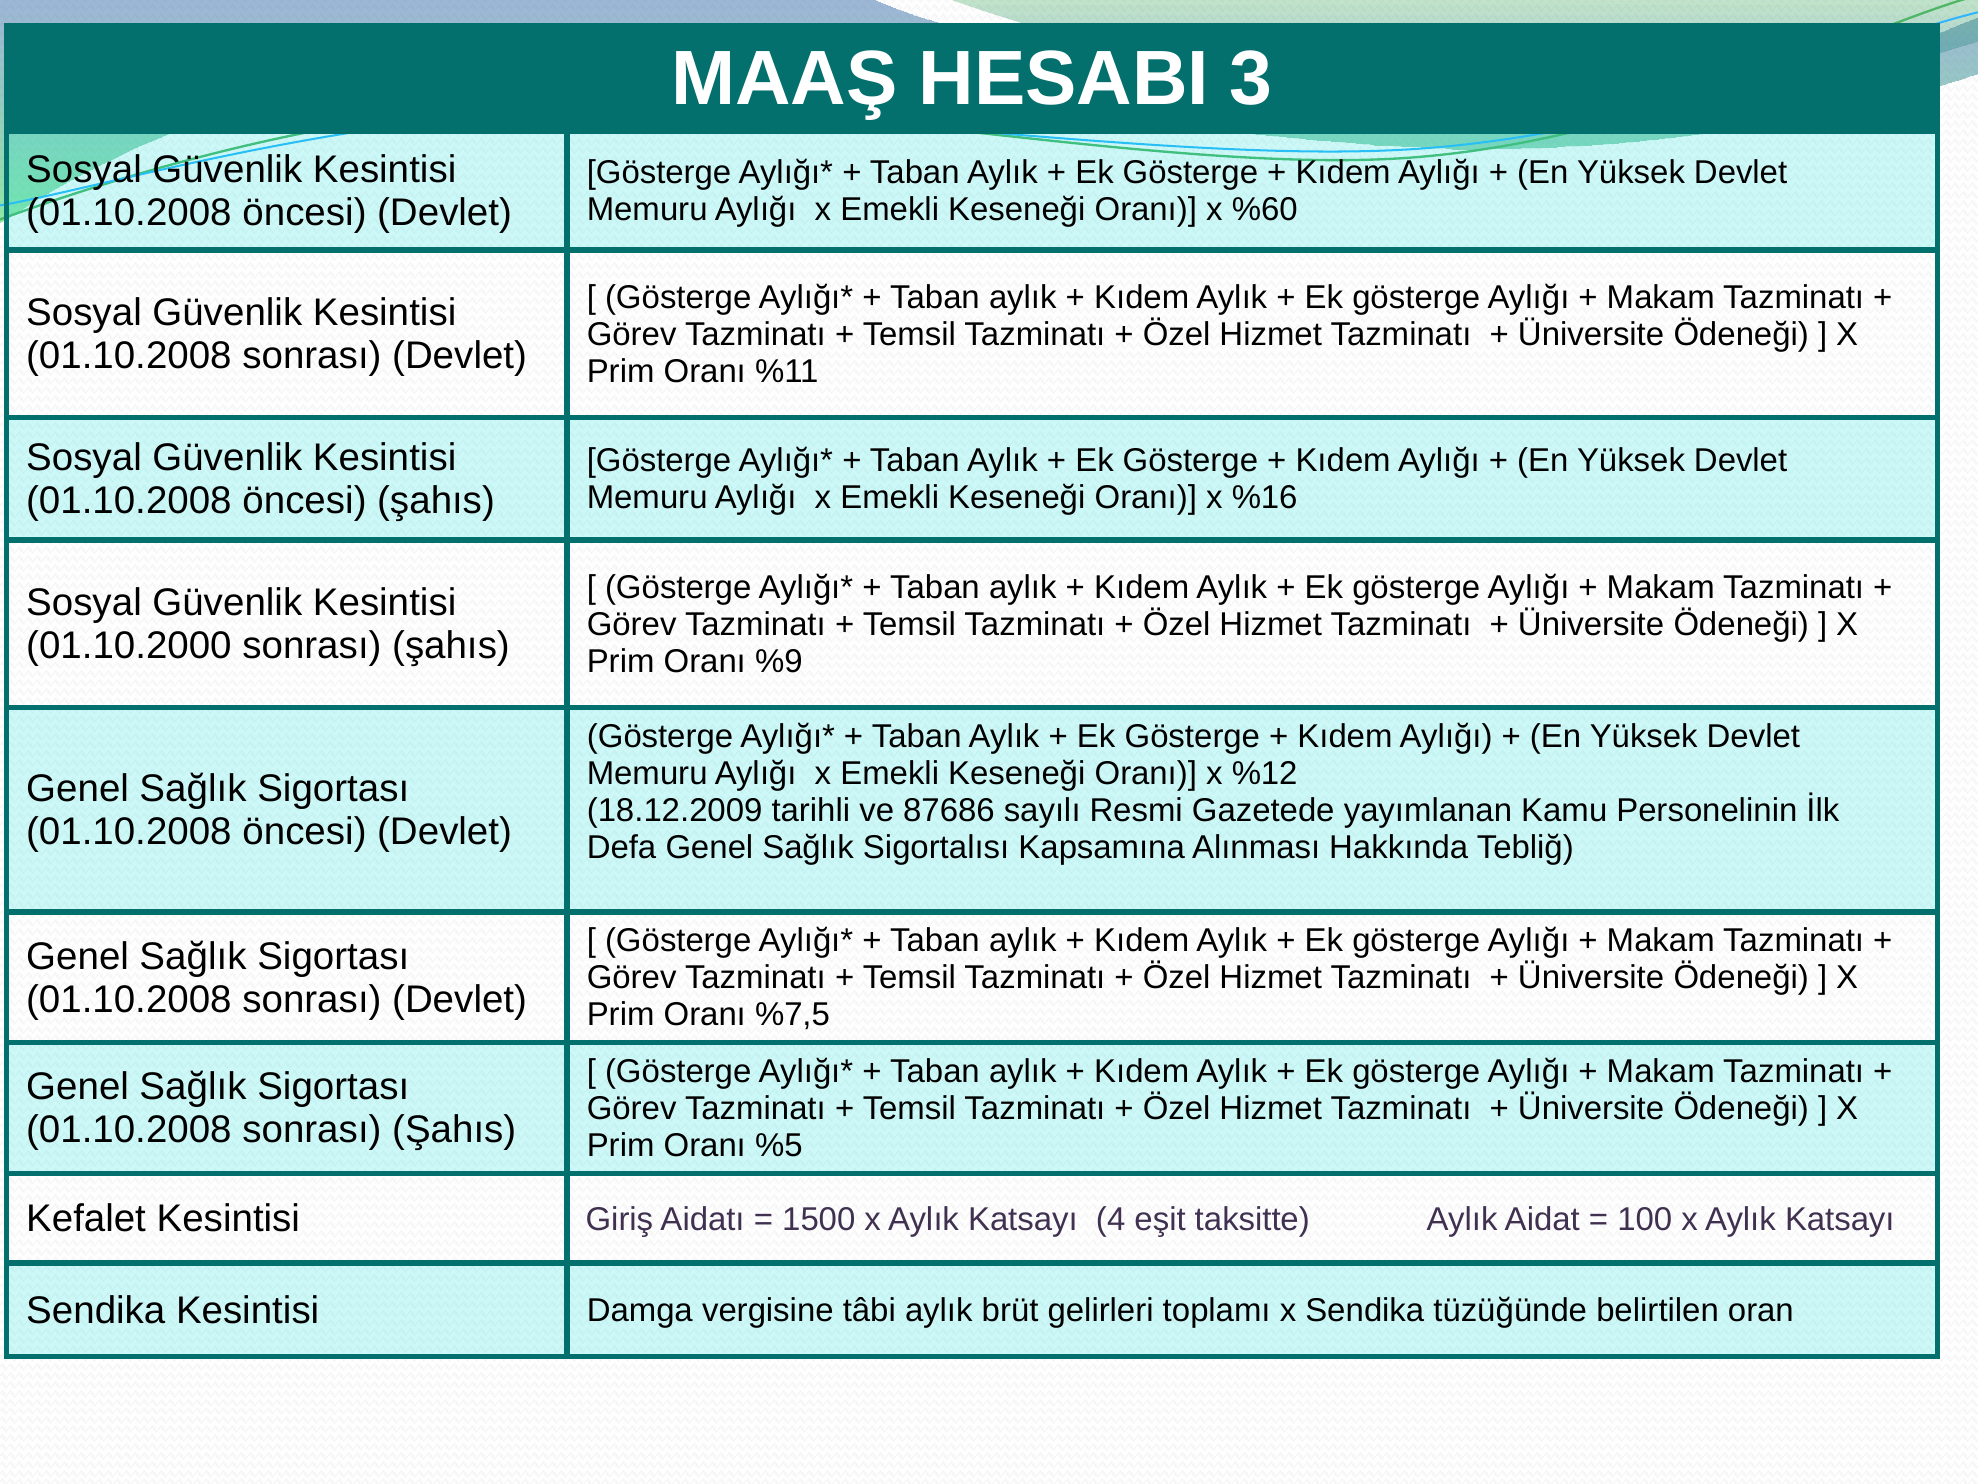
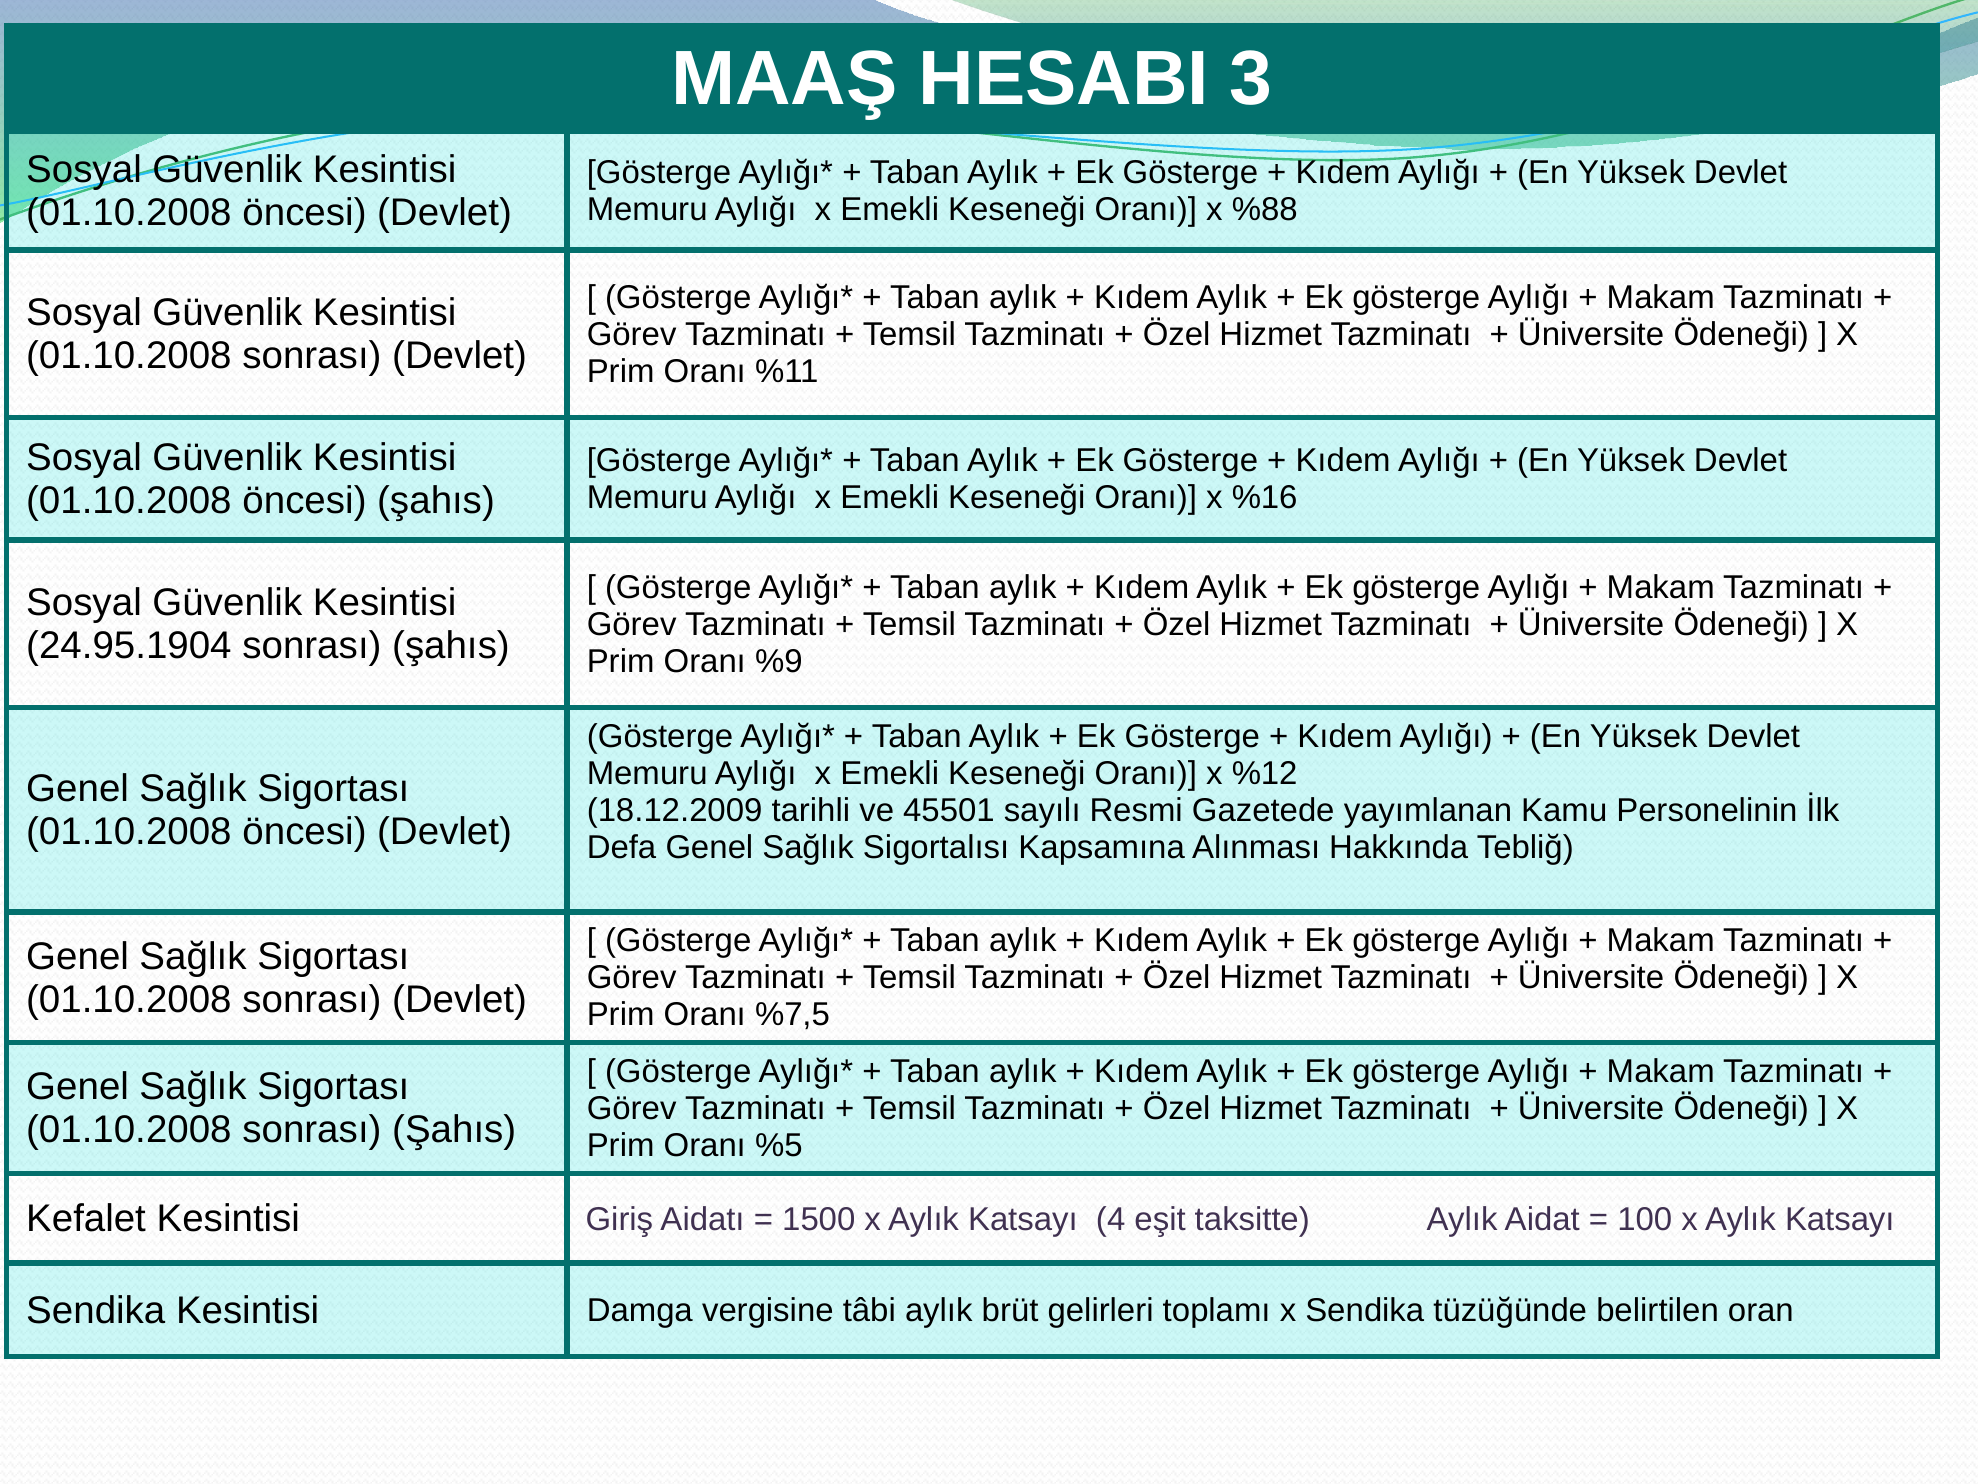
%60: %60 -> %88 (1265, 210)
01.10.2000: 01.10.2000 -> 24.95.1904 (129, 646)
87686: 87686 -> 45501 (949, 810)
